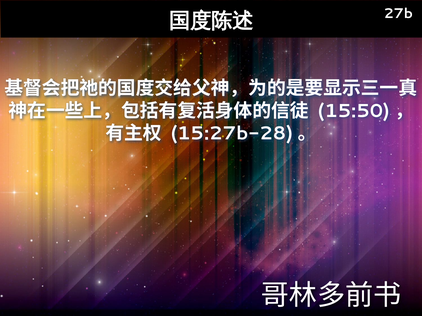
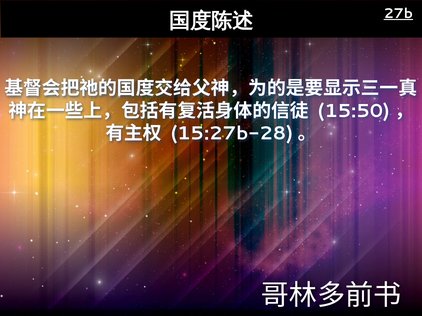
27b underline: none -> present (398, 14)
